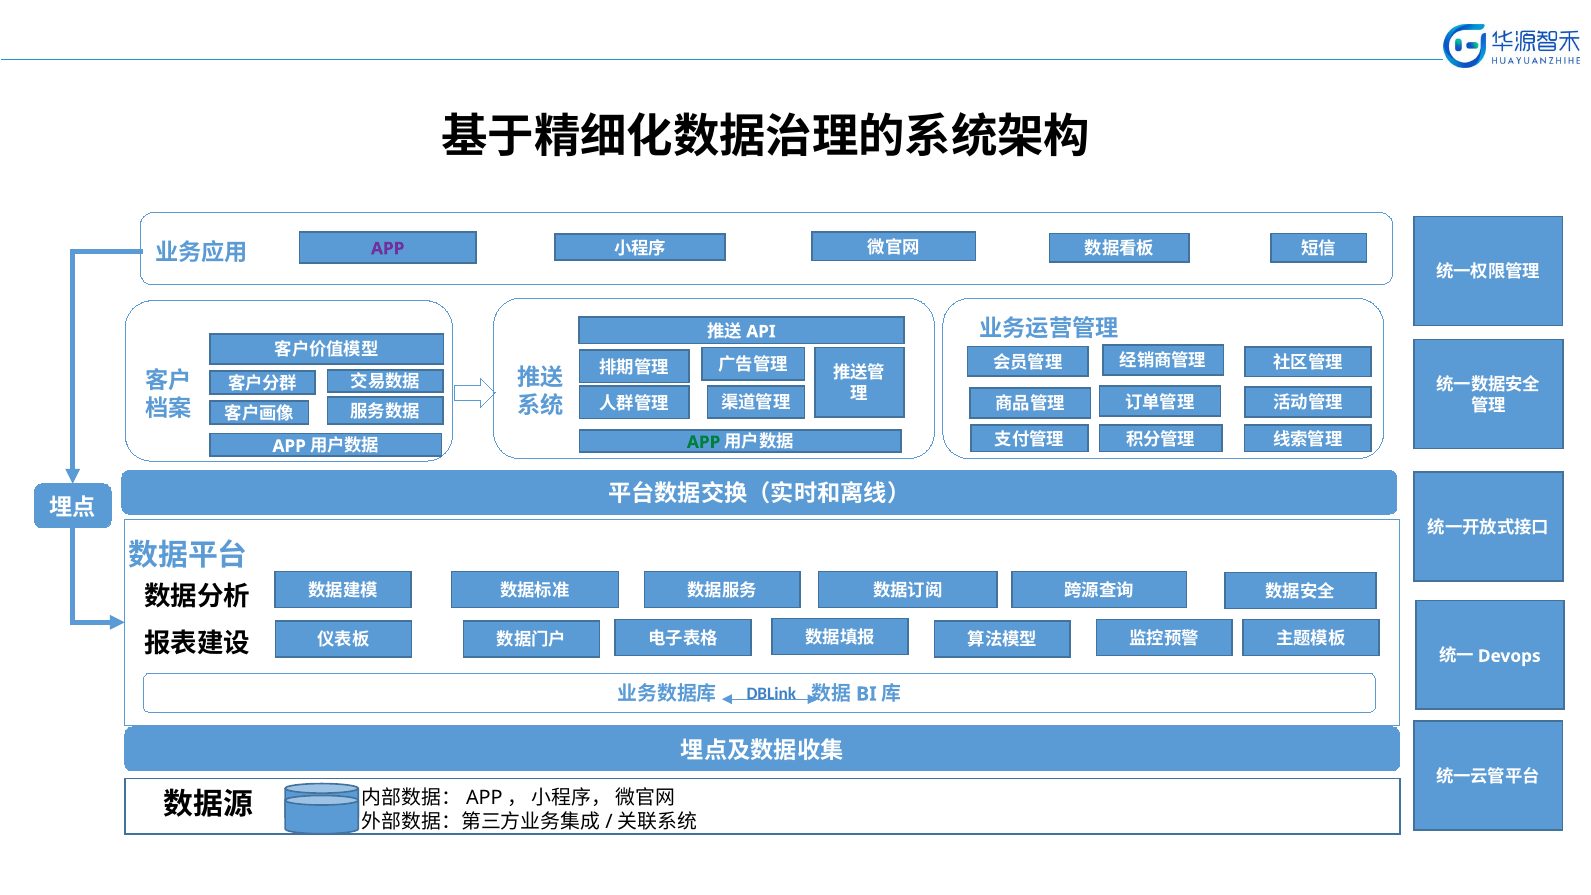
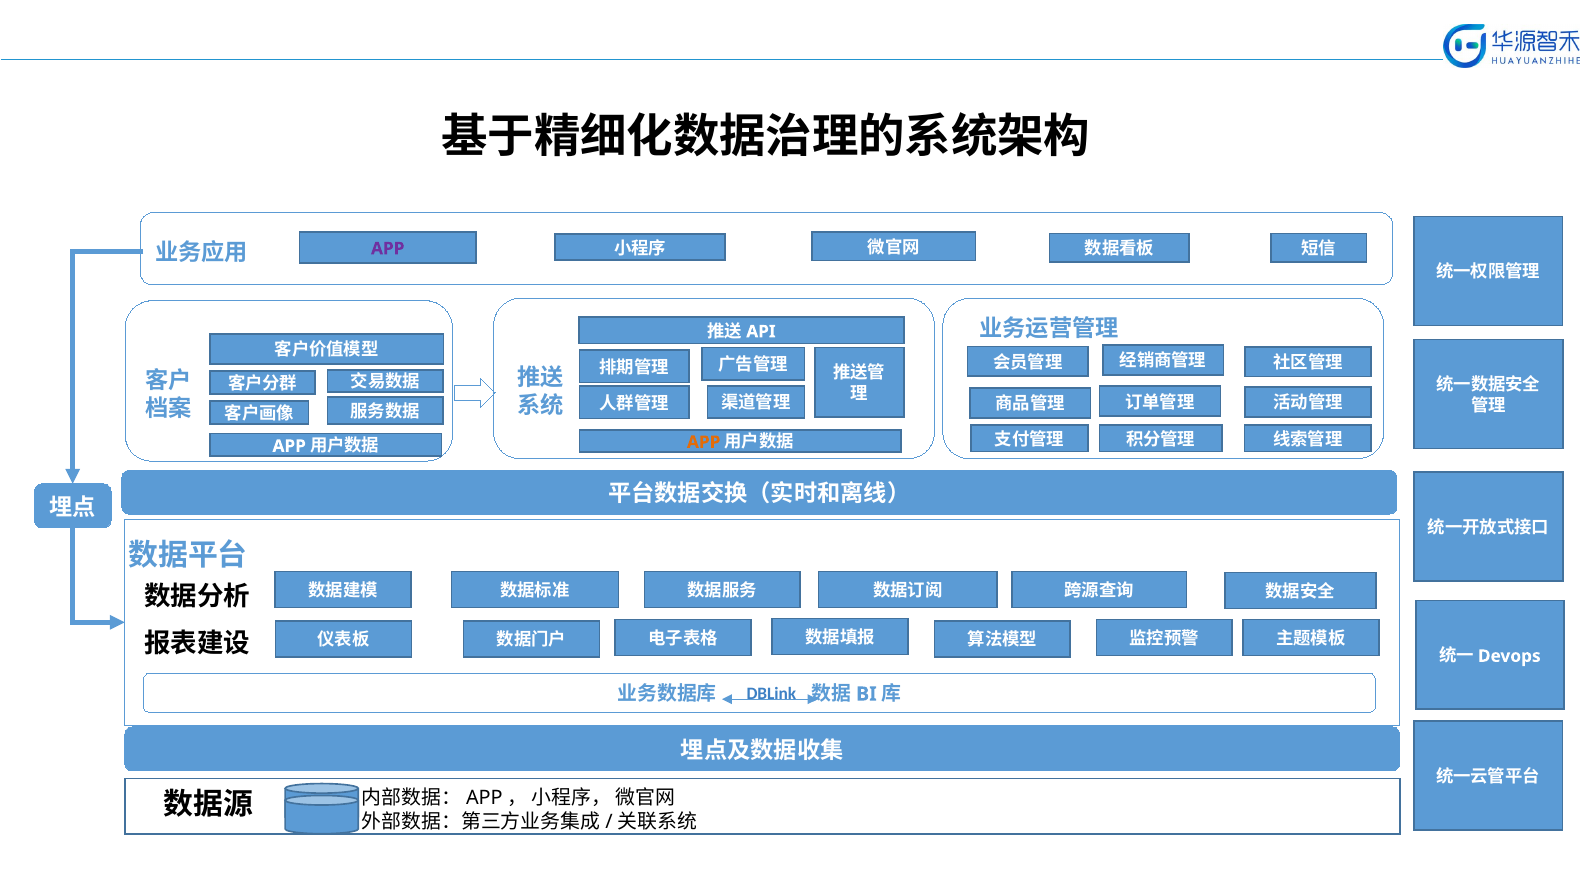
APP colour: green -> orange (704, 442)
